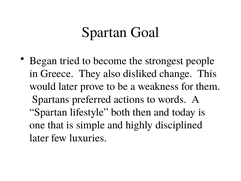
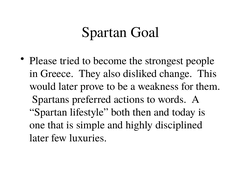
Began: Began -> Please (43, 61)
